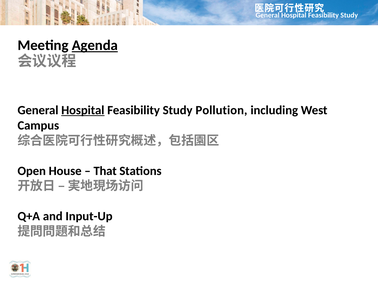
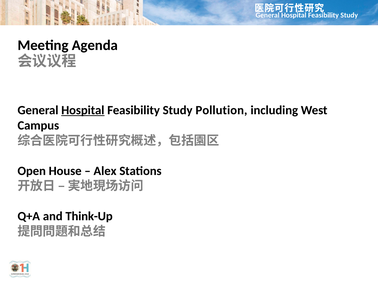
Agenda underline: present -> none (95, 45)
That: That -> Alex (105, 171)
Input-Up: Input-Up -> Think-Up (89, 216)
